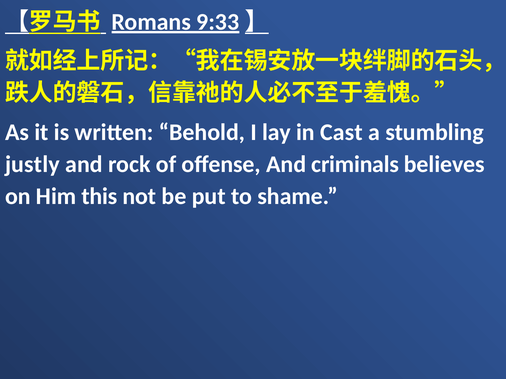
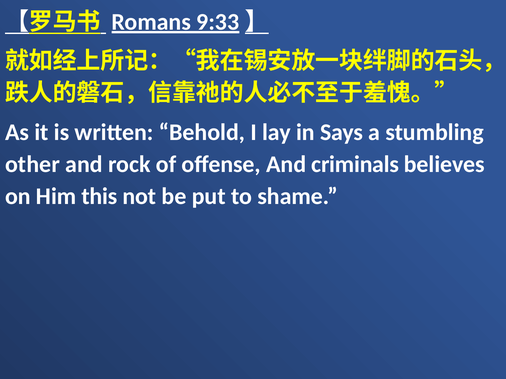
Cast: Cast -> Says (342, 132)
justly: justly -> other (32, 164)
